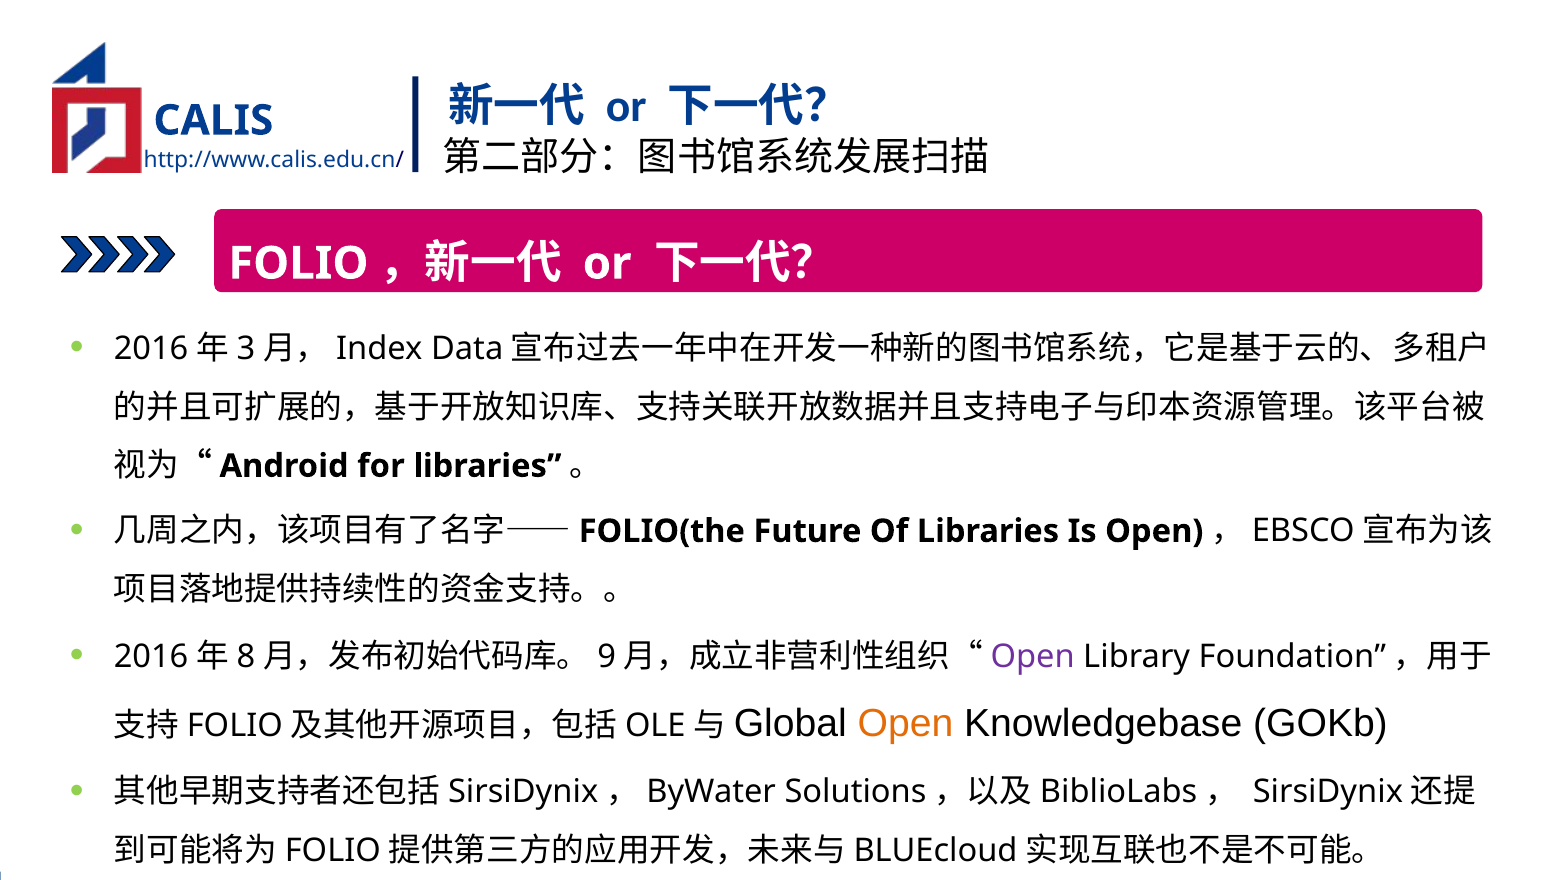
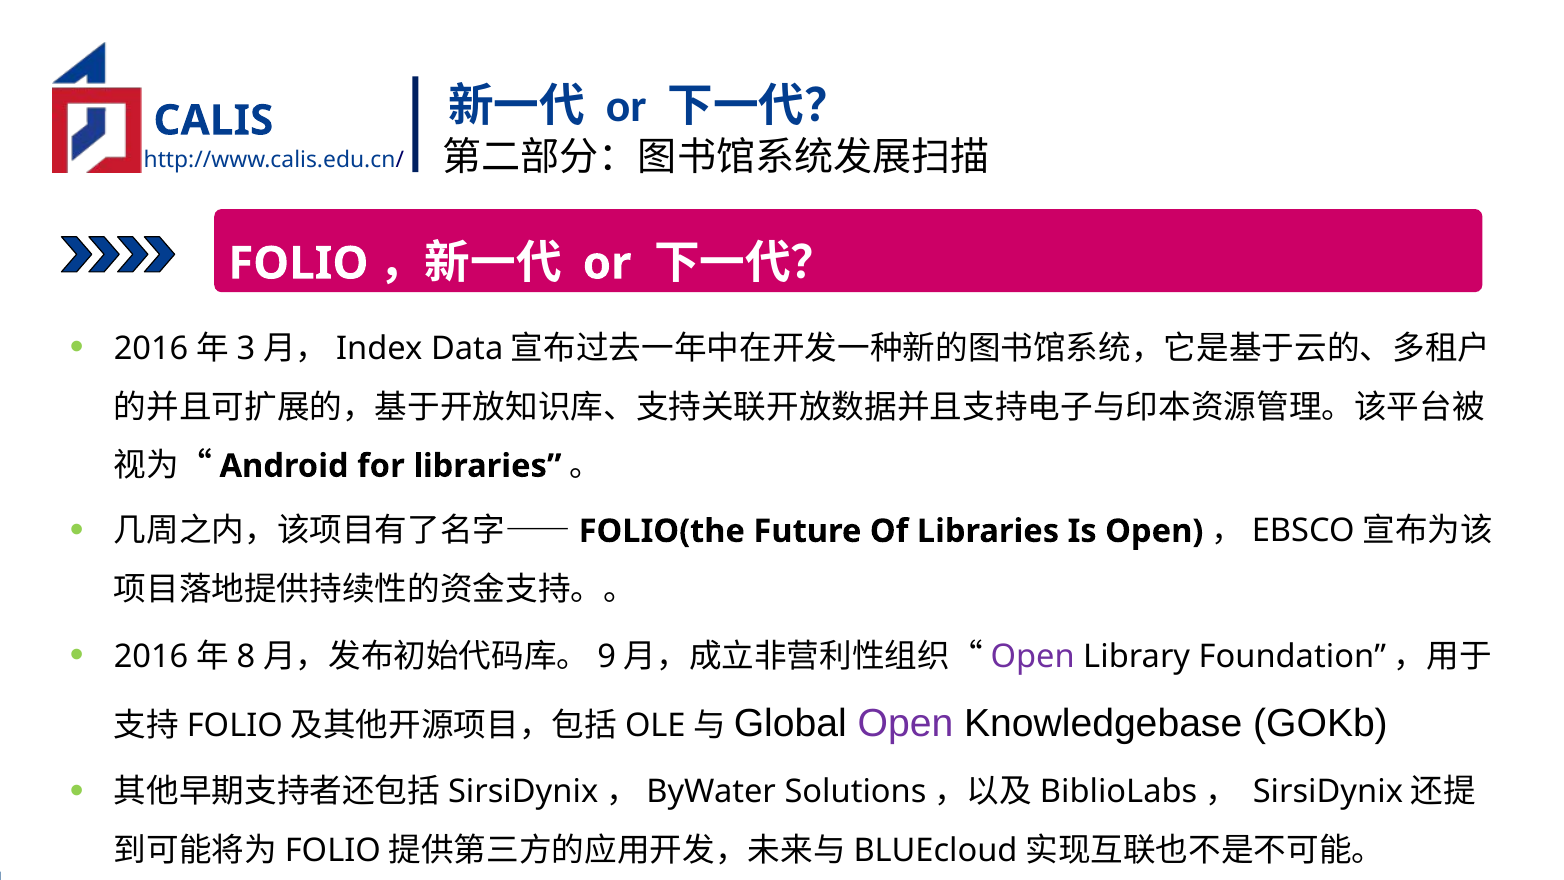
Open colour: orange -> purple (905, 723)
